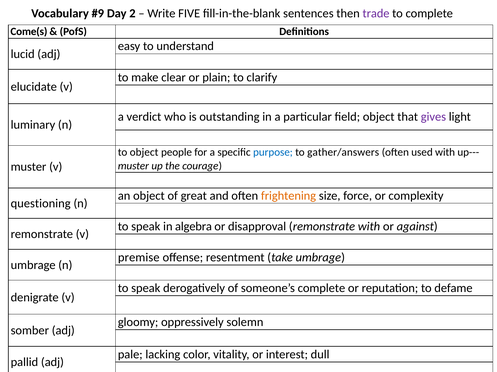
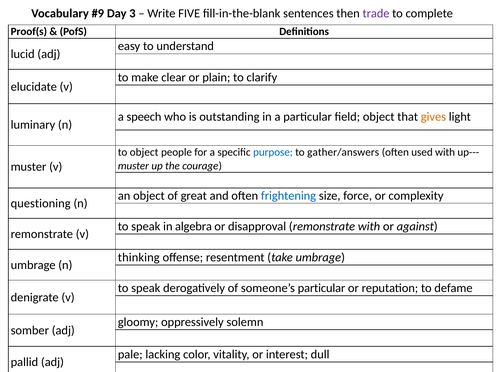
2: 2 -> 3 (132, 13)
Come(s: Come(s -> Proof(s (29, 32)
verdict: verdict -> speech (144, 117)
gives colour: purple -> orange (433, 117)
frightening colour: orange -> blue (289, 196)
premise: premise -> thinking (139, 258)
someone’s complete: complete -> particular (322, 289)
